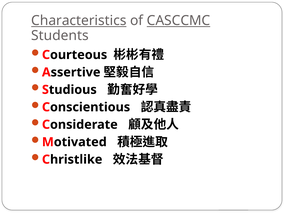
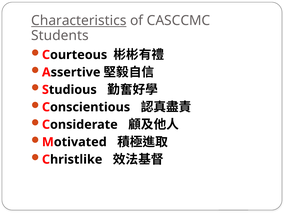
CASCCMC underline: present -> none (179, 21)
